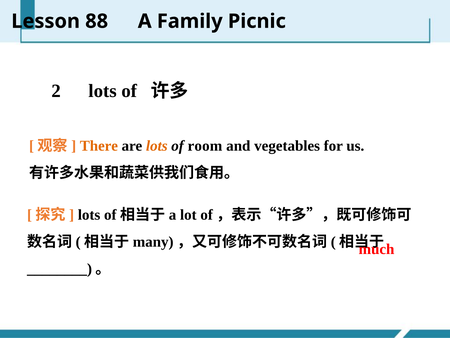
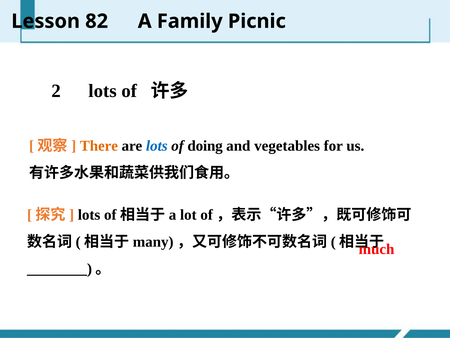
88: 88 -> 82 (97, 21)
lots colour: orange -> blue (157, 146)
room: room -> doing (205, 146)
